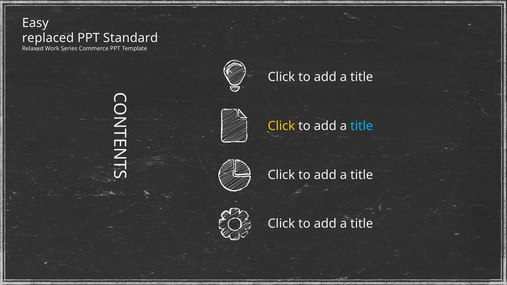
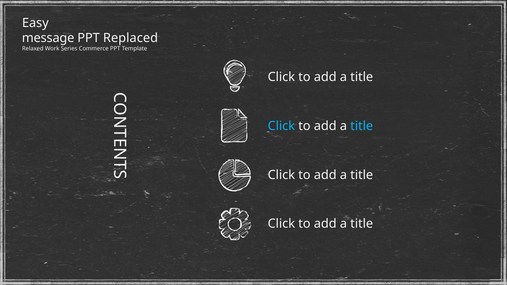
replaced: replaced -> message (48, 38)
Standard: Standard -> Replaced (131, 38)
Click colour: yellow -> light blue (281, 126)
